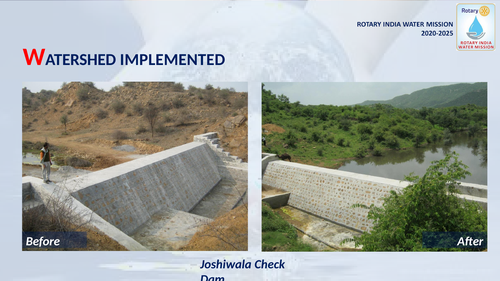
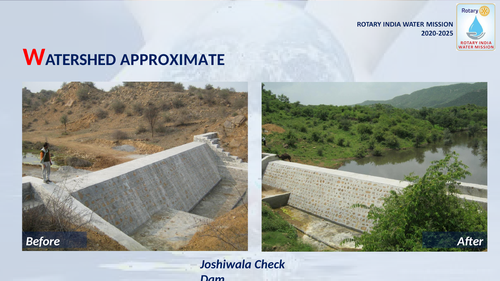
IMPLEMENTED: IMPLEMENTED -> APPROXIMATE (173, 60)
